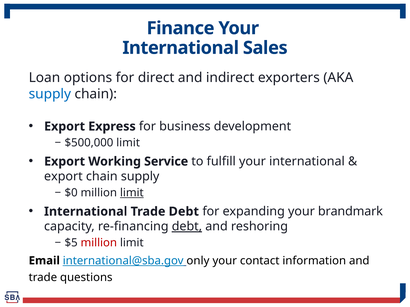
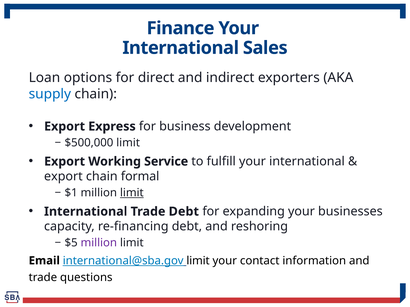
chain supply: supply -> formal (140, 177)
$0: $0 -> $1 (71, 193)
brandmark: brandmark -> businesses (350, 212)
debt underline: present -> none (187, 227)
million colour: red -> purple (99, 243)
international@sba.gov only: only -> limit (198, 261)
